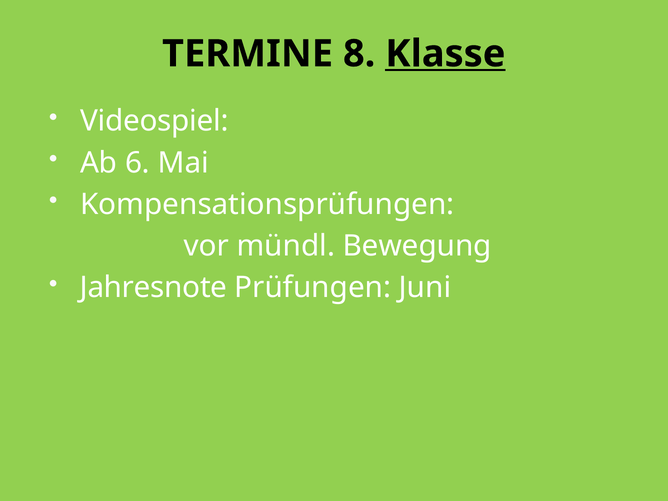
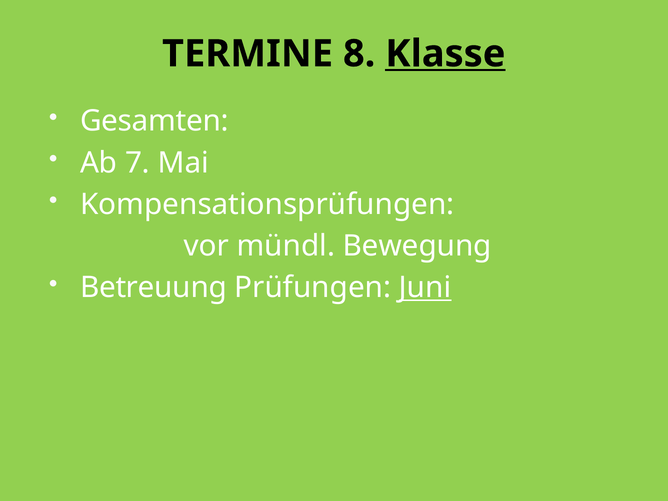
Videospiel: Videospiel -> Gesamten (154, 121)
6: 6 -> 7 (137, 163)
Jahresnote: Jahresnote -> Betreuung (153, 288)
Juni underline: none -> present (425, 288)
